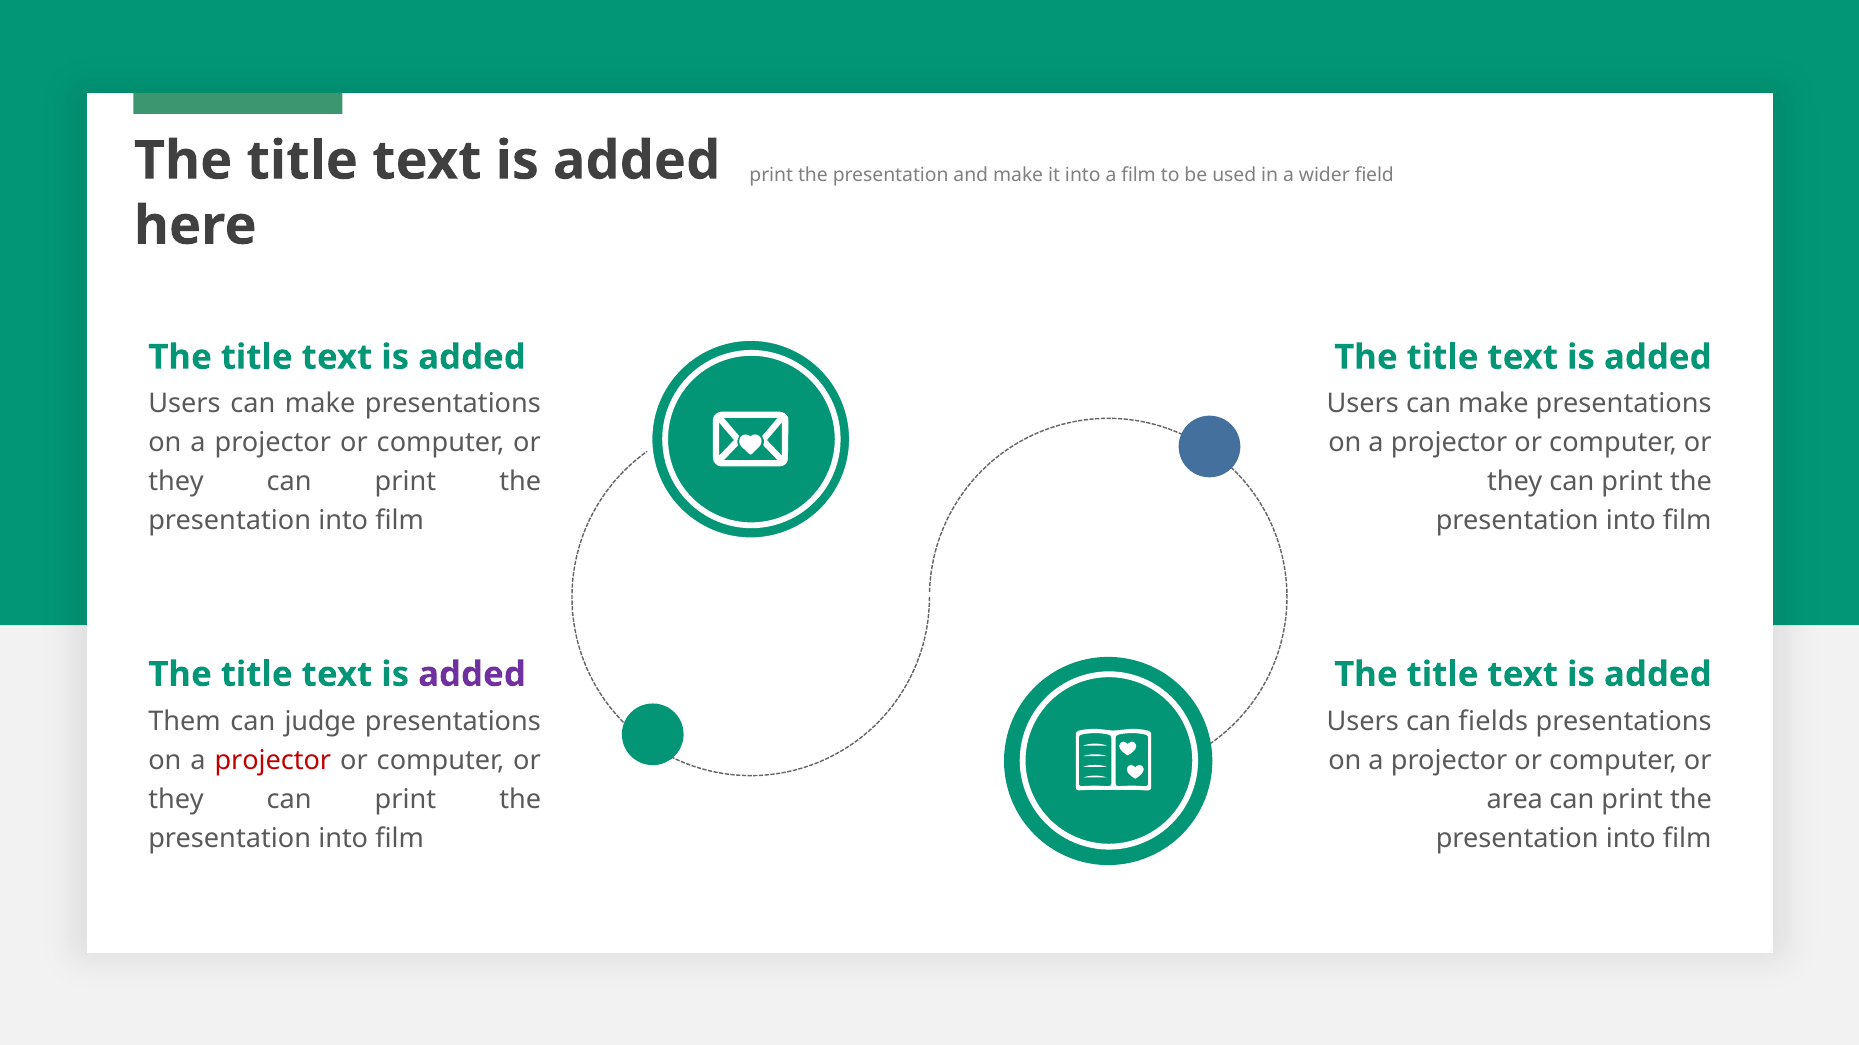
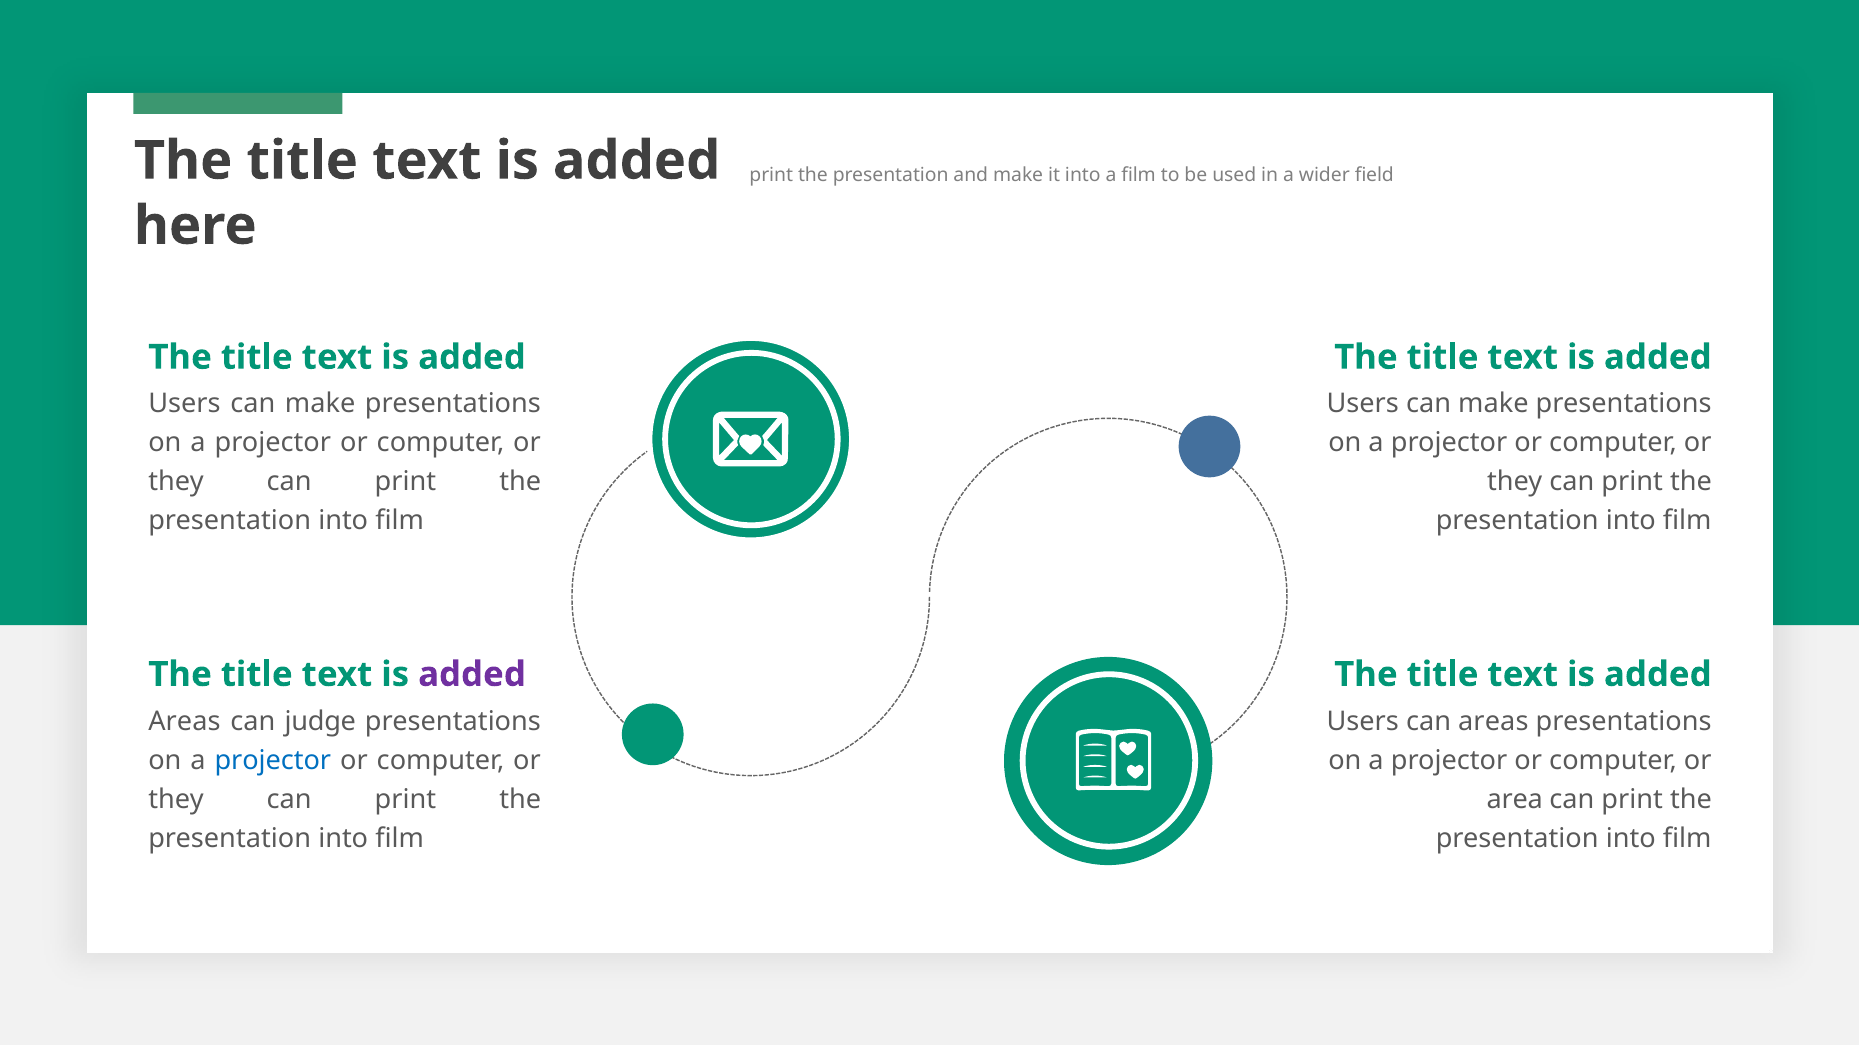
Them: Them -> Areas (184, 722)
can fields: fields -> areas (1493, 722)
projector colour: red -> blue (273, 761)
